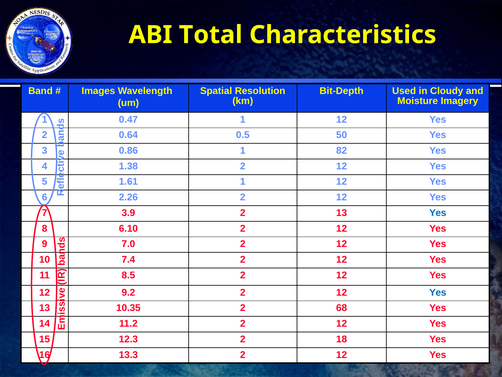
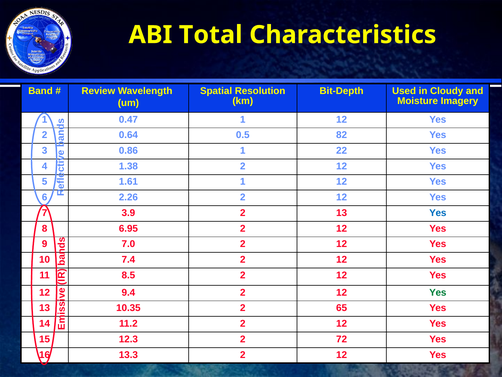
Images: Images -> Review (98, 91)
50: 50 -> 82 (342, 135)
82: 82 -> 22 (342, 150)
6.10: 6.10 -> 6.95 (128, 228)
9.2: 9.2 -> 9.4 (128, 292)
Yes colour: blue -> green (438, 292)
68: 68 -> 65 (342, 308)
18: 18 -> 72 (342, 339)
